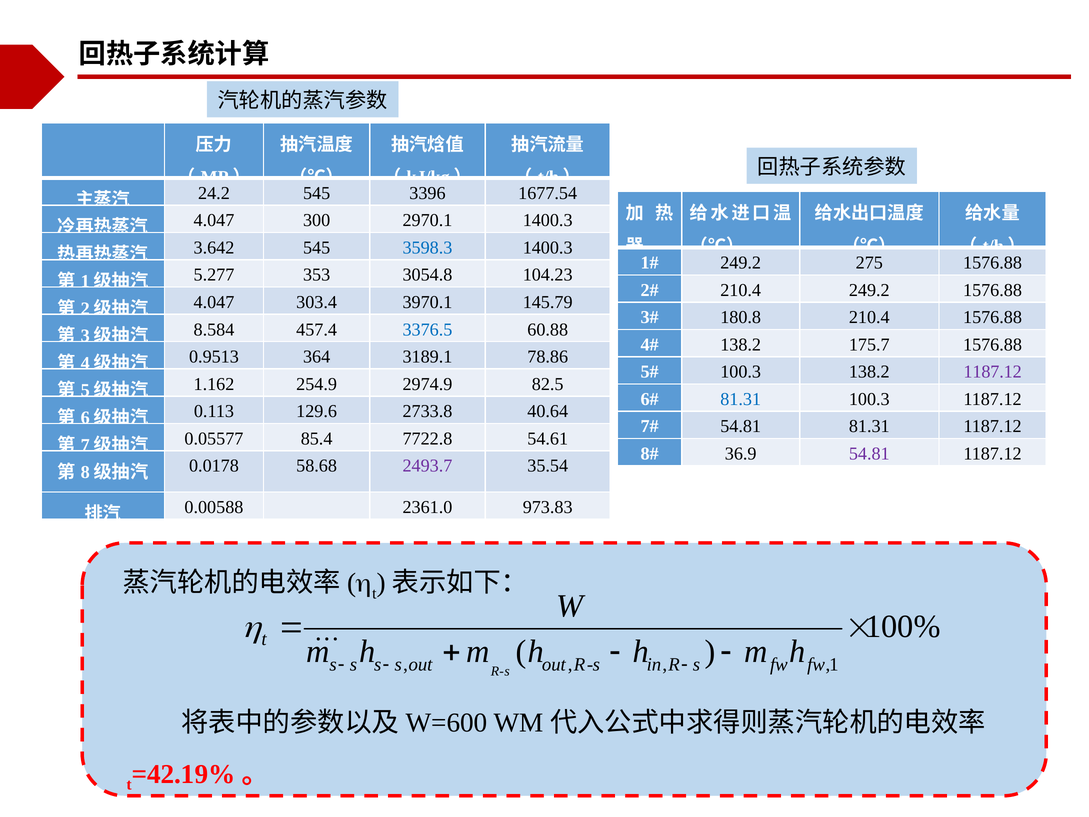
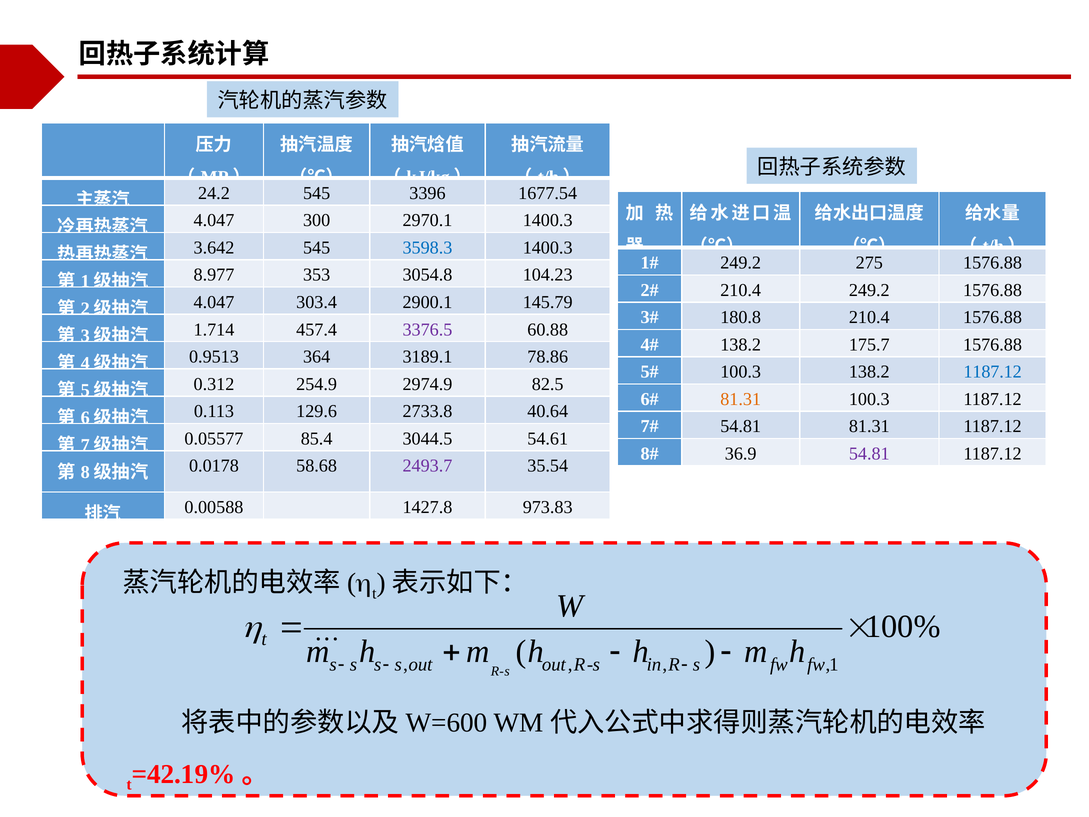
5.277: 5.277 -> 8.977 (214, 275)
3970.1: 3970.1 -> 2900.1 (427, 302)
8.584: 8.584 -> 1.714 (214, 329)
3376.5 colour: blue -> purple (427, 329)
1187.12 colour: purple -> blue (993, 372)
1.162: 1.162 -> 0.312 (214, 384)
81.31 colour: blue -> orange (741, 399)
7722.8: 7722.8 -> 3044.5 (427, 438)
2361.0: 2361.0 -> 1427.8 (427, 507)
